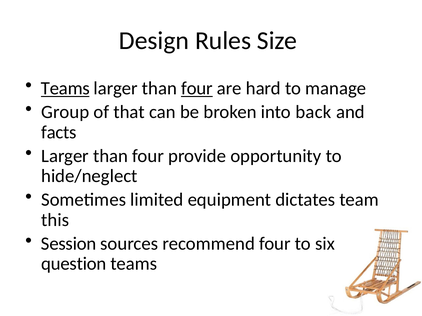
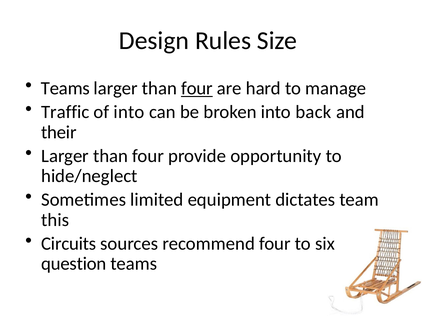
Teams underline: present -> none (65, 89)
Group: Group -> Traffic (65, 112)
of that: that -> into (129, 112)
facts: facts -> their (59, 132)
Session: Session -> Circuits (69, 244)
